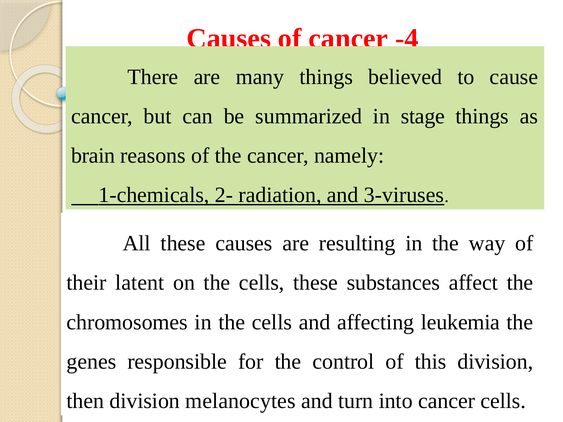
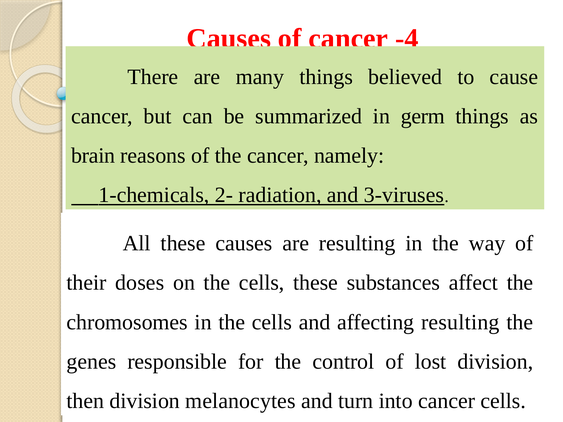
stage: stage -> germ (423, 116)
latent: latent -> doses (140, 283)
affecting leukemia: leukemia -> resulting (460, 322)
this: this -> lost (431, 362)
